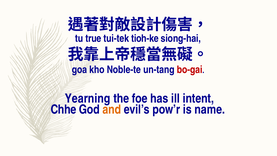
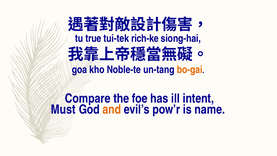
tioh-ke: tioh-ke -> rich-ke (145, 38)
bo-gai colour: red -> orange (190, 70)
Yearning: Yearning -> Compare (88, 98)
Chhe: Chhe -> Must (63, 109)
